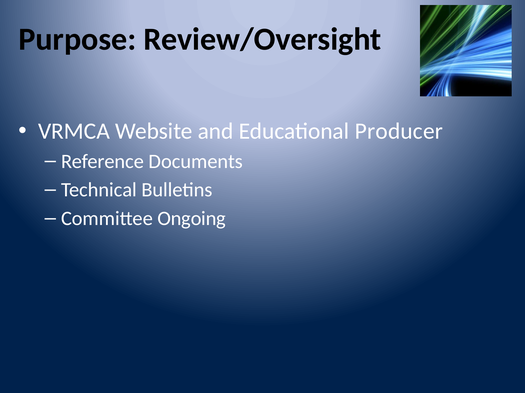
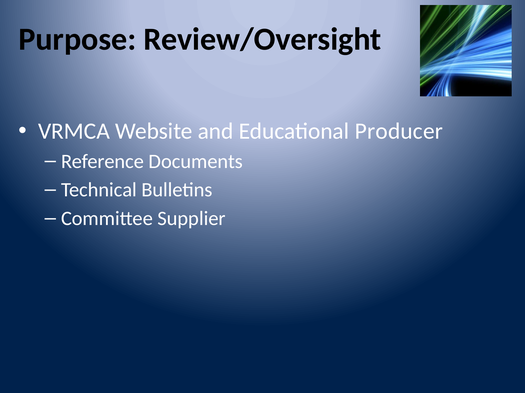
Ongoing: Ongoing -> Supplier (192, 219)
